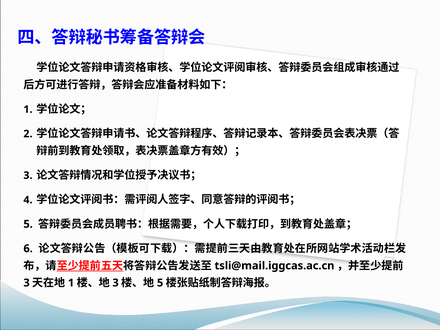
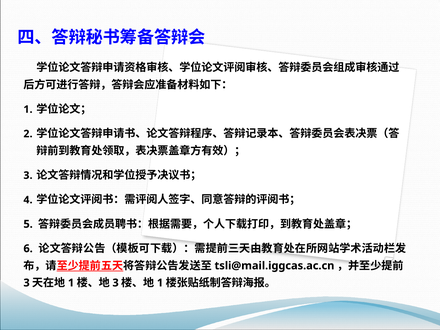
5: 5 -> 1 (160, 283)
